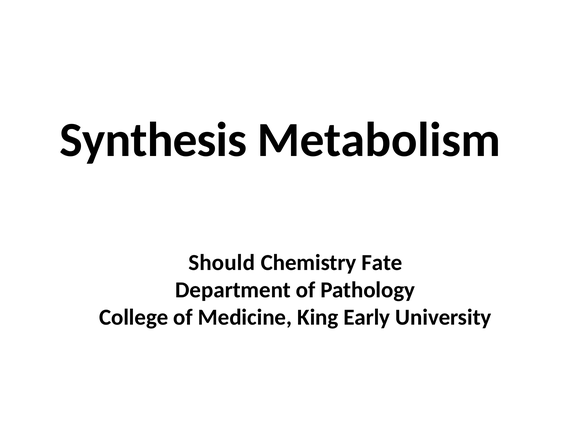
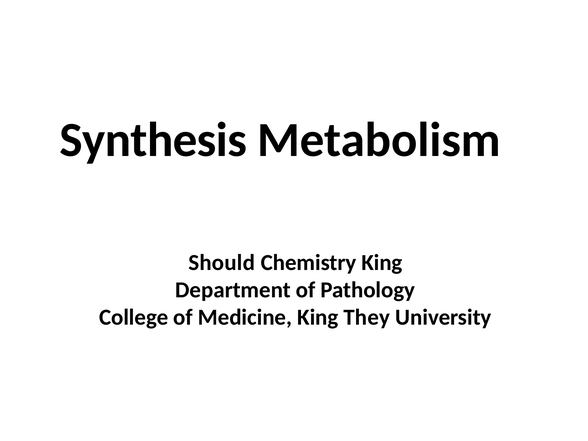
Chemistry Fate: Fate -> King (382, 262)
Early: Early -> They (367, 317)
